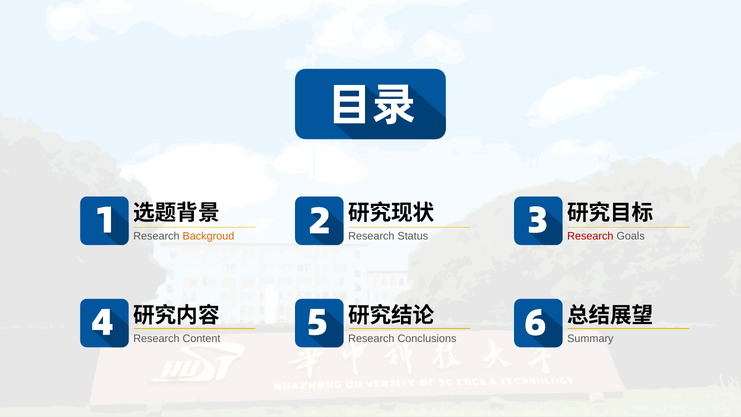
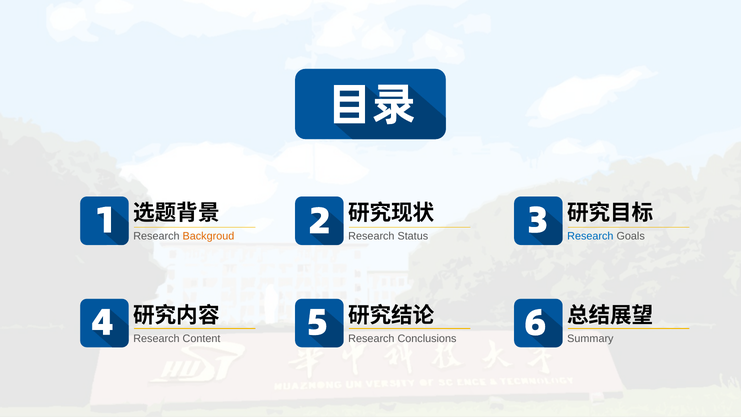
Research colour: red -> blue (590, 236)
